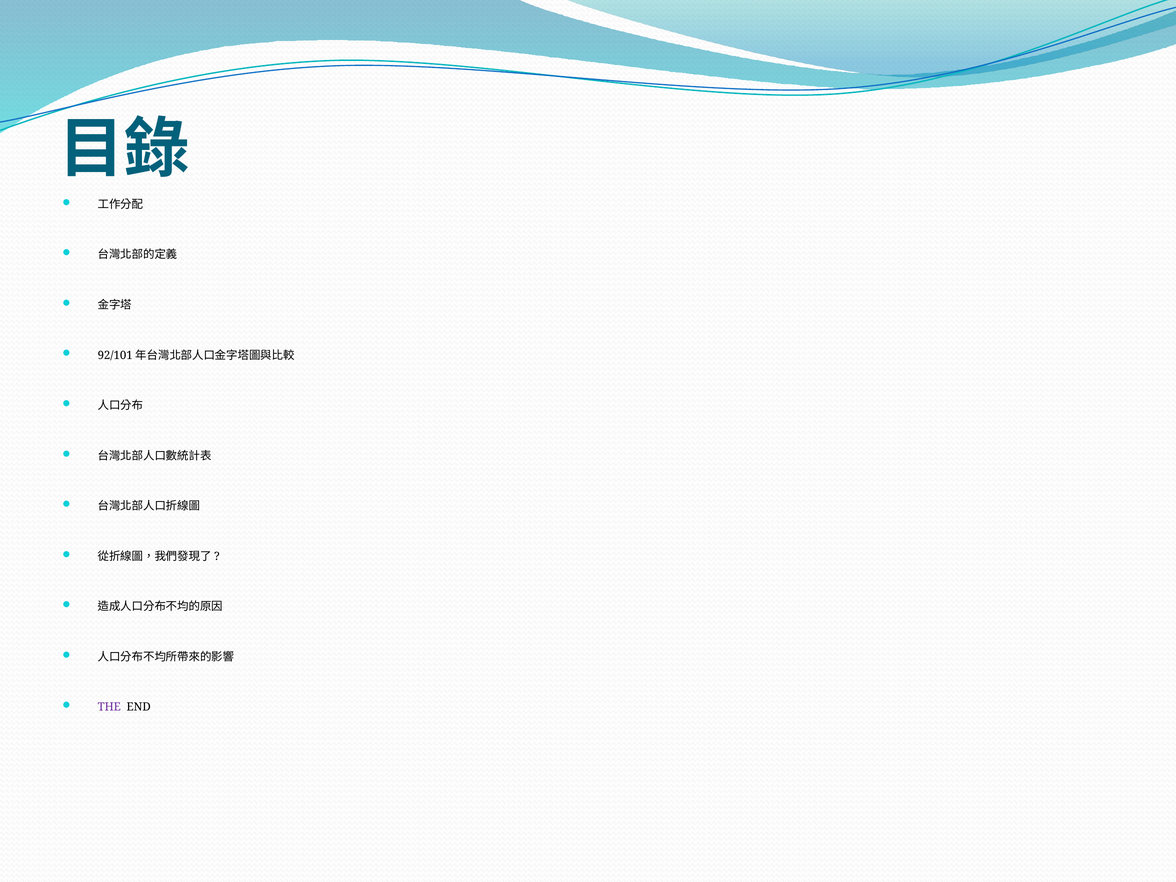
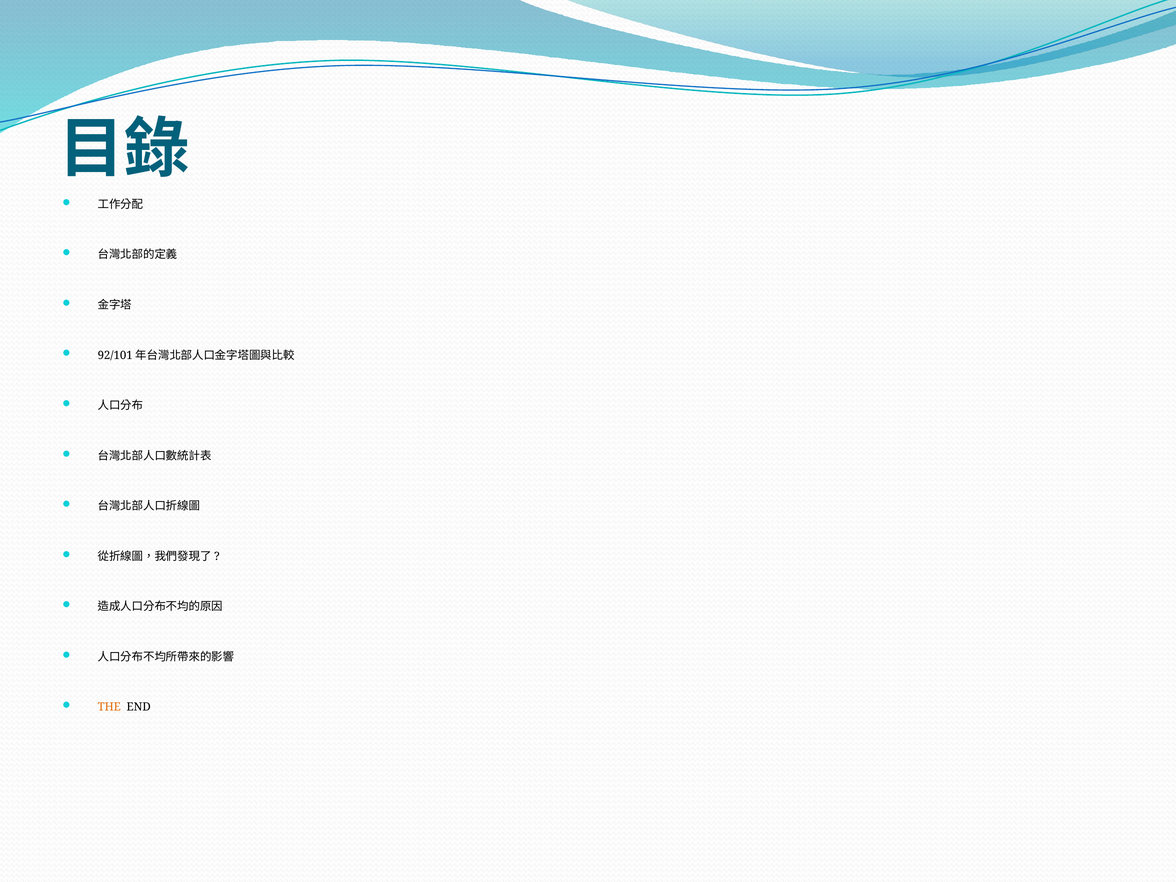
THE colour: purple -> orange (109, 707)
